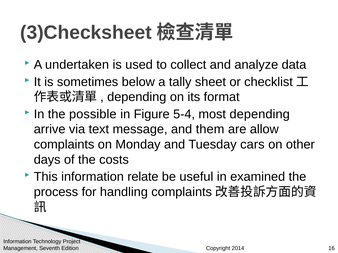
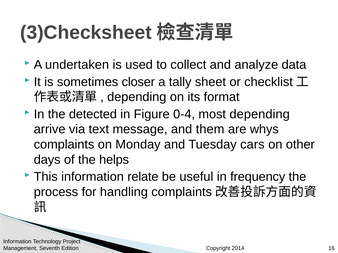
below: below -> closer (138, 82)
possible: possible -> detected (93, 114)
5-4: 5-4 -> 0-4 (184, 114)
allow: allow -> whys (264, 130)
costs: costs -> helps (114, 160)
examined: examined -> frequency (258, 177)
